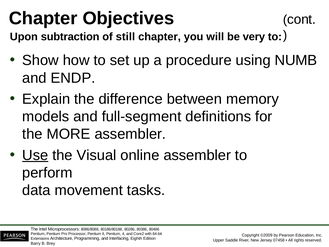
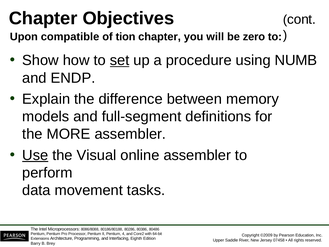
subtraction: subtraction -> compatible (70, 37)
still: still -> tion (126, 37)
very: very -> zero (254, 37)
set underline: none -> present (120, 60)
